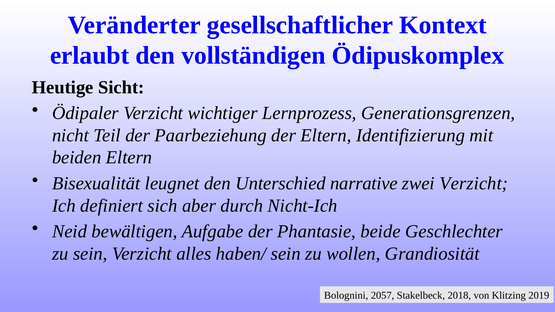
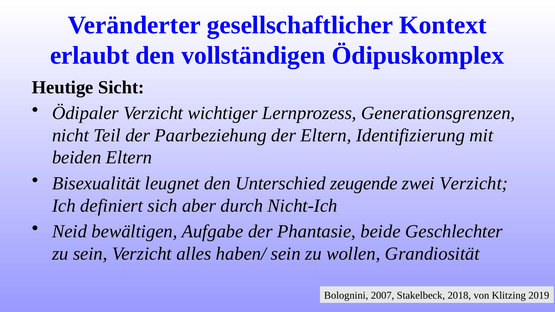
narrative: narrative -> zeugende (364, 184)
2057: 2057 -> 2007 (383, 295)
